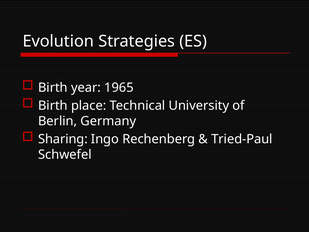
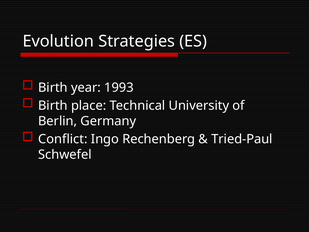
1965: 1965 -> 1993 (119, 87)
Sharing: Sharing -> Conflict (63, 139)
